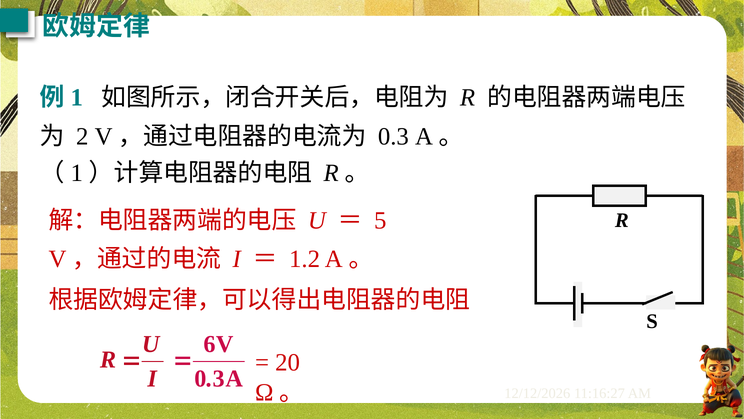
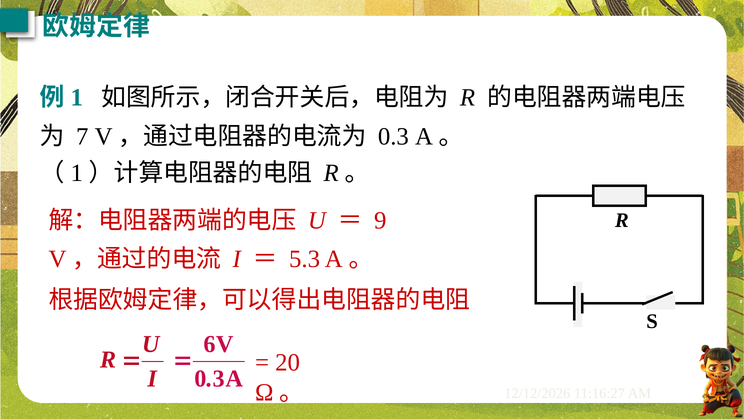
2: 2 -> 7 (82, 136)
5: 5 -> 9 (380, 220)
1.2: 1.2 -> 5.3 (305, 259)
